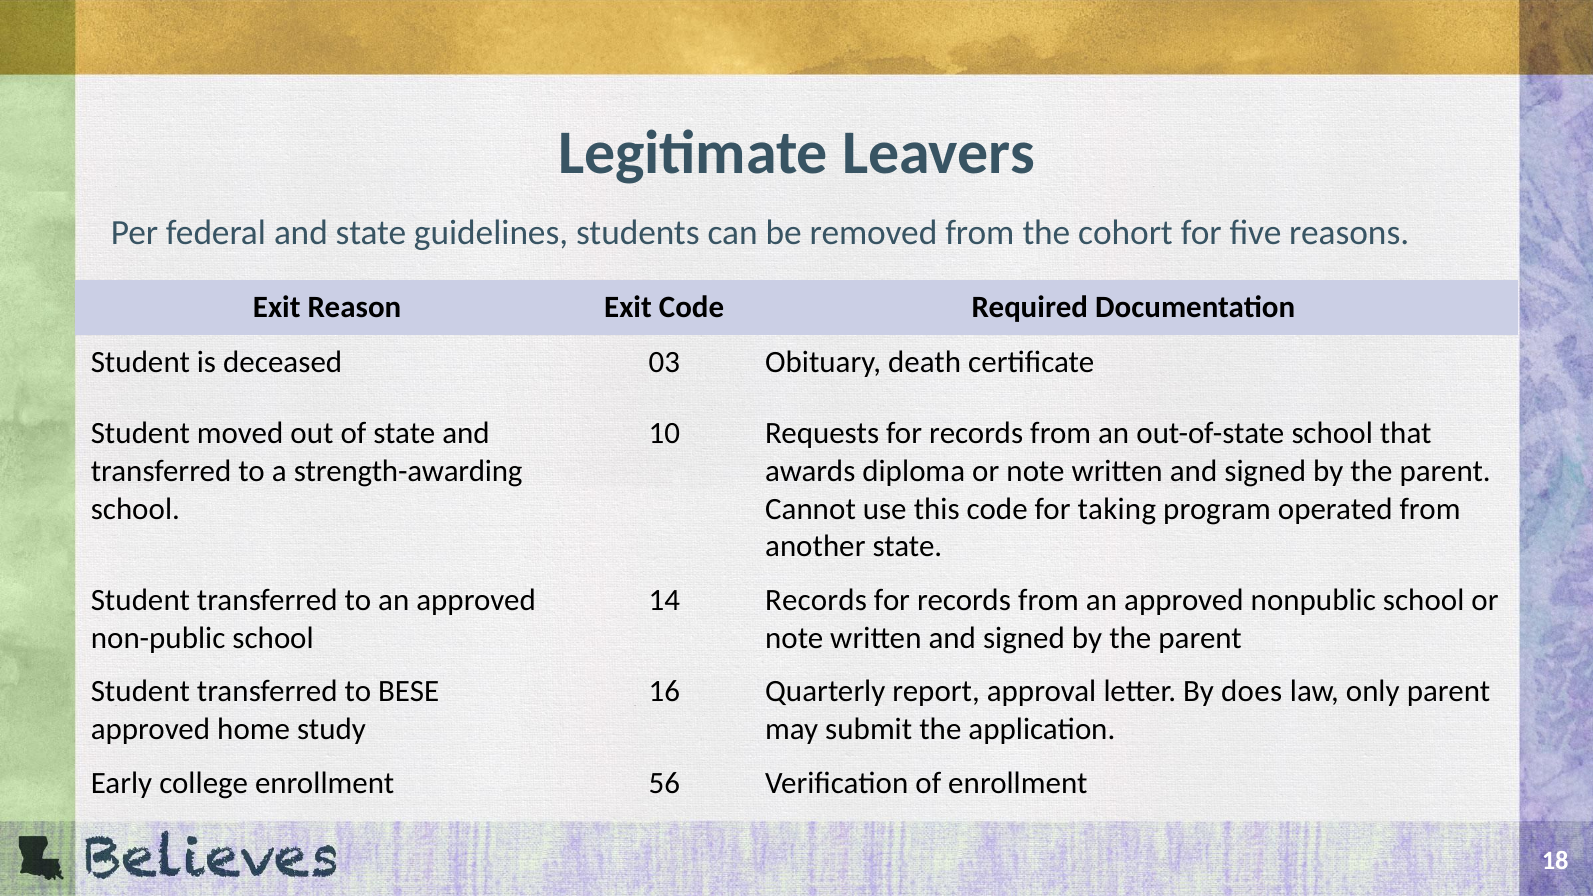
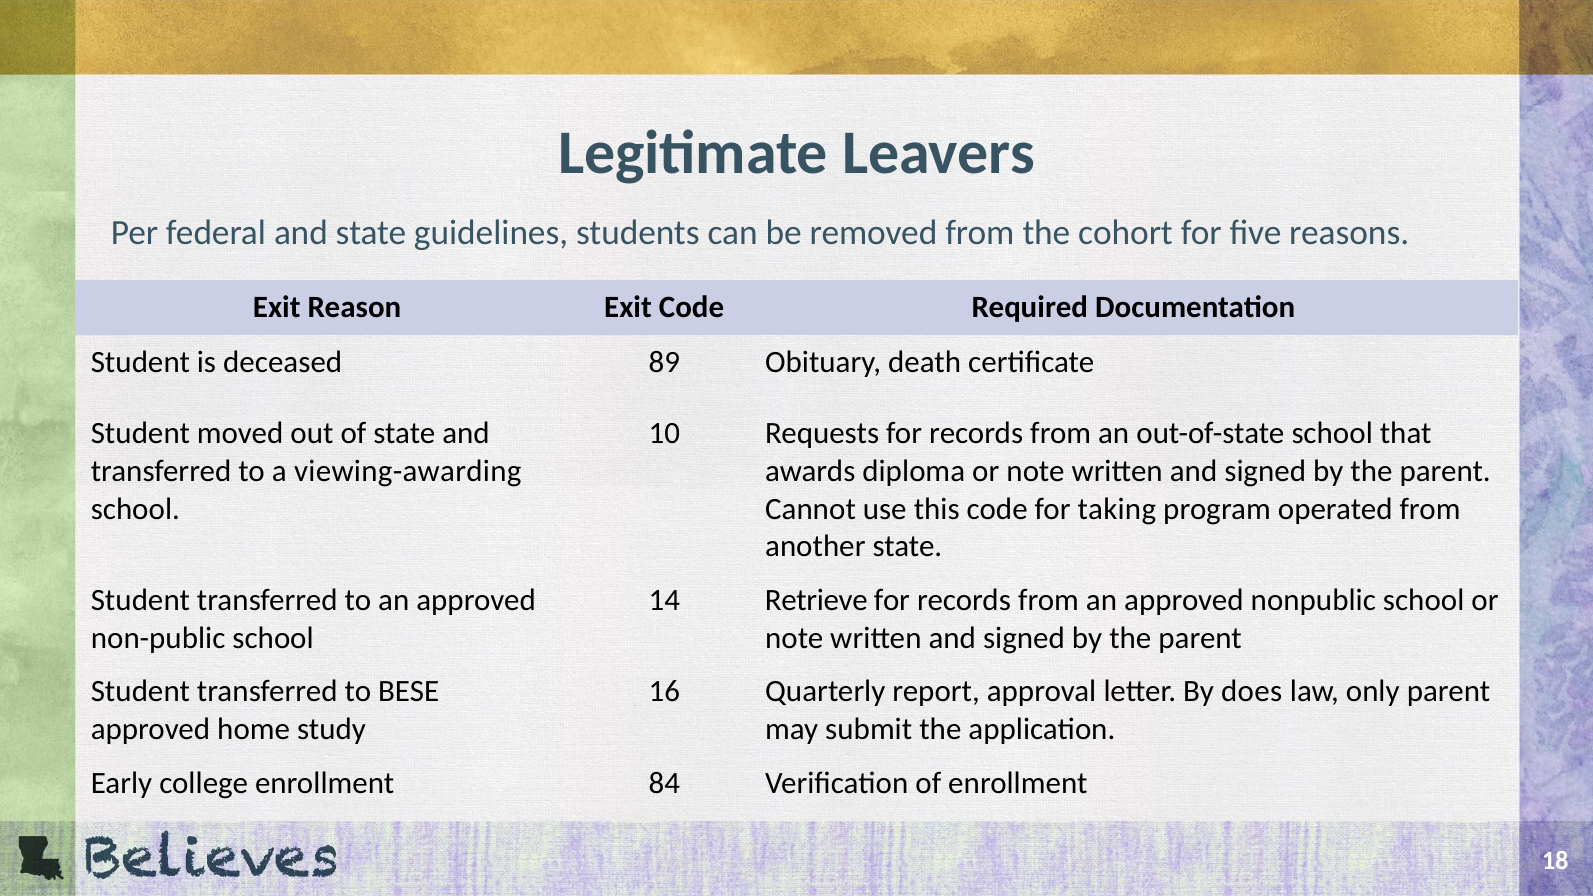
03: 03 -> 89 (664, 362)
strength-awarding: strength-awarding -> viewing-awarding (408, 471)
14 Records: Records -> Retrieve (816, 600)
56: 56 -> 84 (664, 783)
